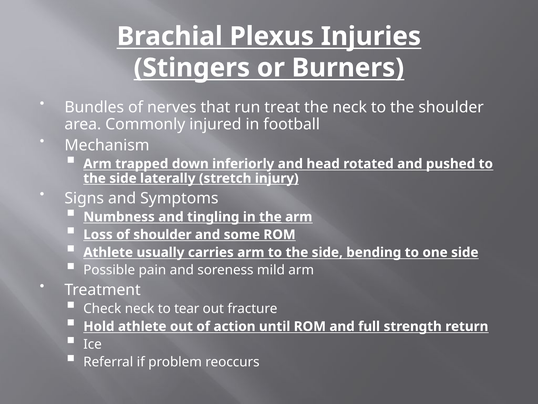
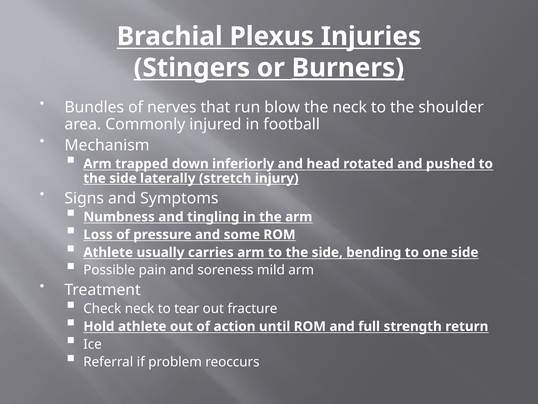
Burners underline: none -> present (348, 68)
treat: treat -> blow (282, 107)
of shoulder: shoulder -> pressure (162, 234)
